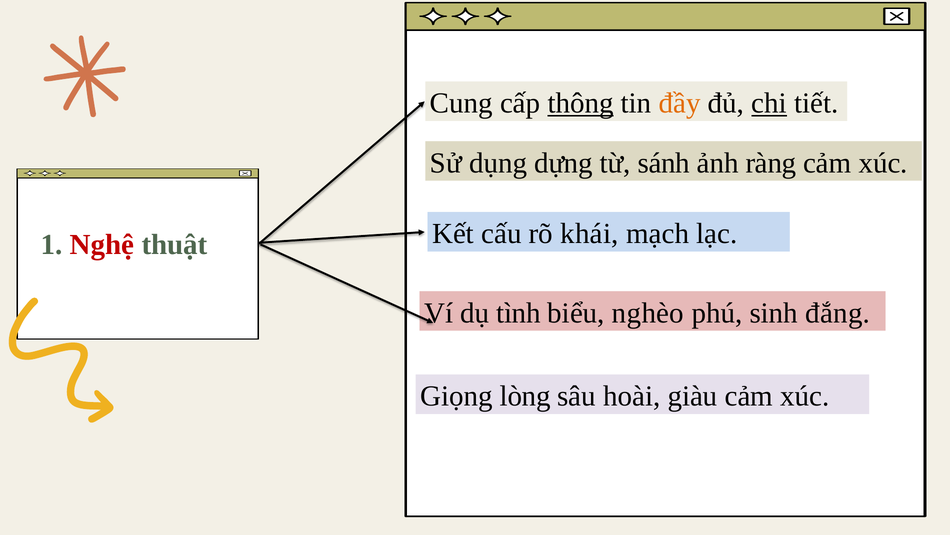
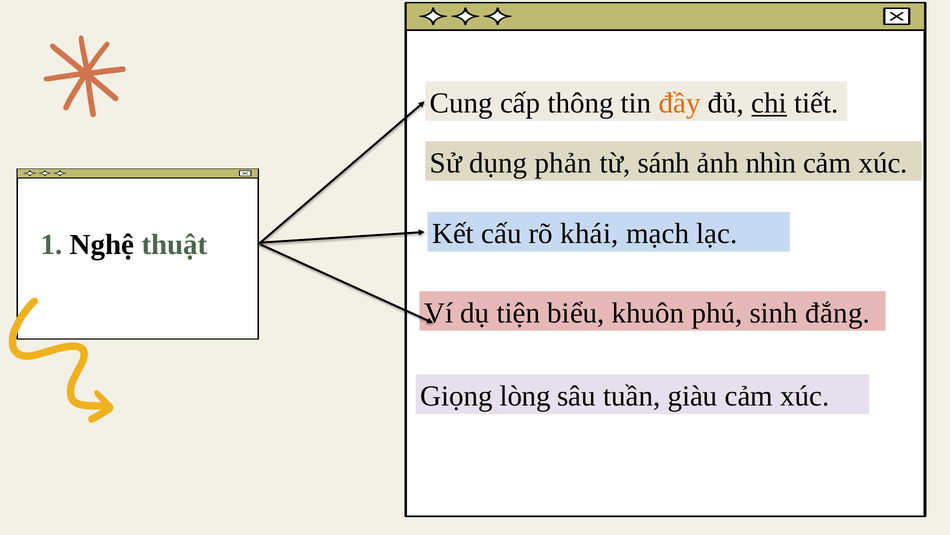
thông underline: present -> none (581, 103)
dựng: dựng -> phản (563, 163)
ràng: ràng -> nhìn (771, 163)
Nghệ colour: red -> black (102, 245)
tình: tình -> tiện (518, 313)
nghèo: nghèo -> khuôn (648, 313)
hoài: hoài -> tuần (632, 396)
